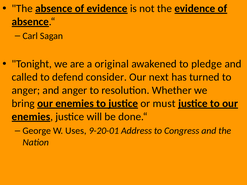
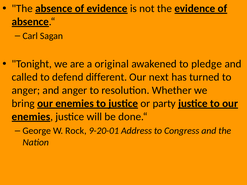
consider: consider -> different (106, 77)
must: must -> party (164, 104)
Uses: Uses -> Rock (76, 131)
